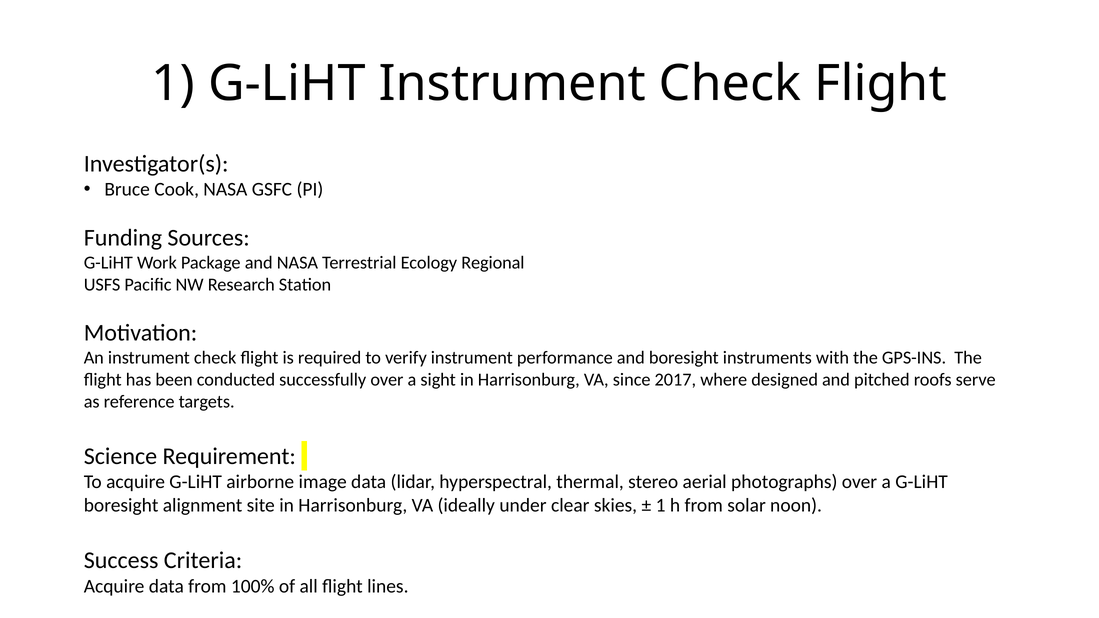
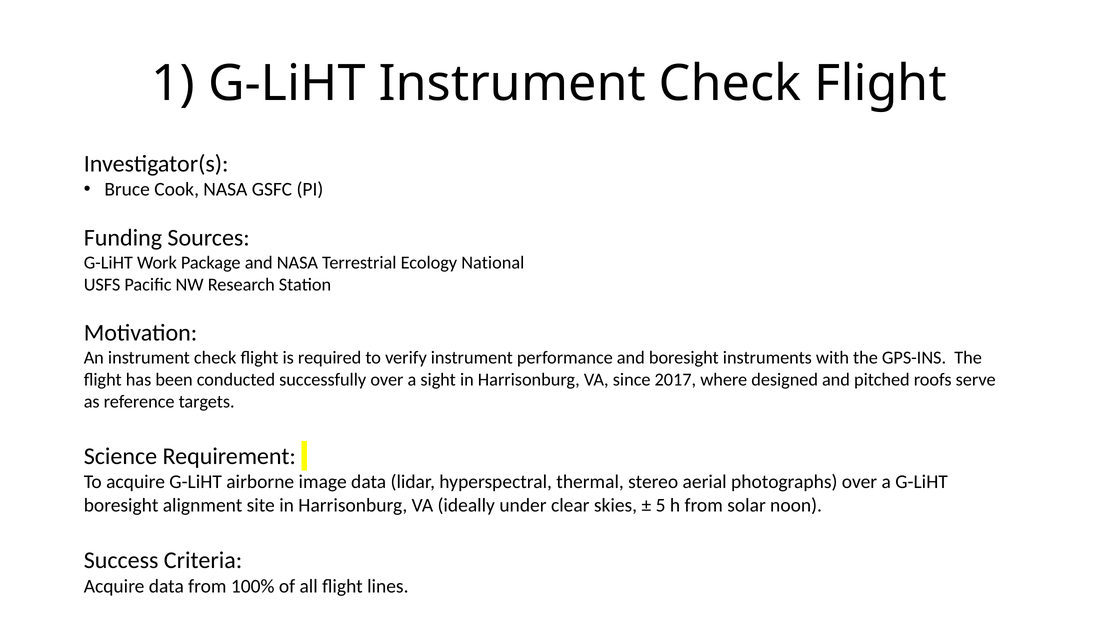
Regional: Regional -> National (493, 263)
1: 1 -> 5 (661, 505)
